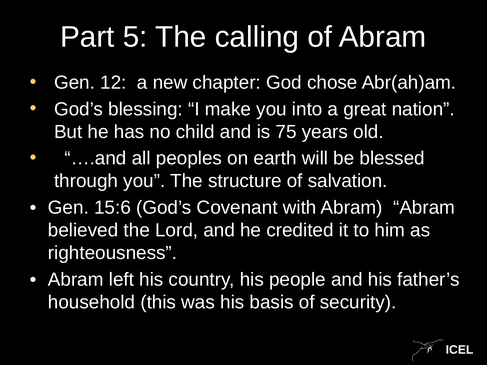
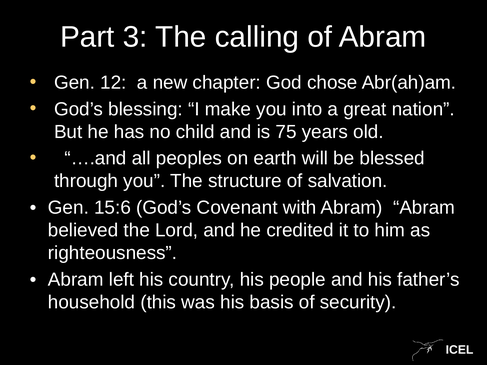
5: 5 -> 3 (135, 37)
